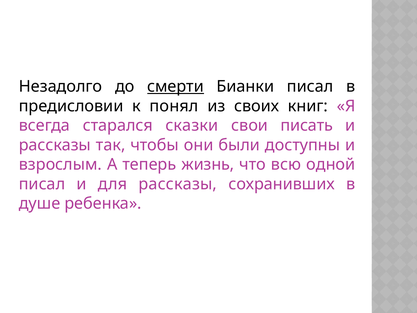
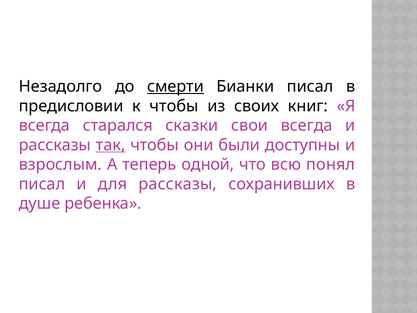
к понял: понял -> чтобы (174, 106)
свои писать: писать -> всегда (307, 125)
так underline: none -> present (111, 145)
жизнь: жизнь -> одной (208, 164)
одной: одной -> понял (331, 164)
